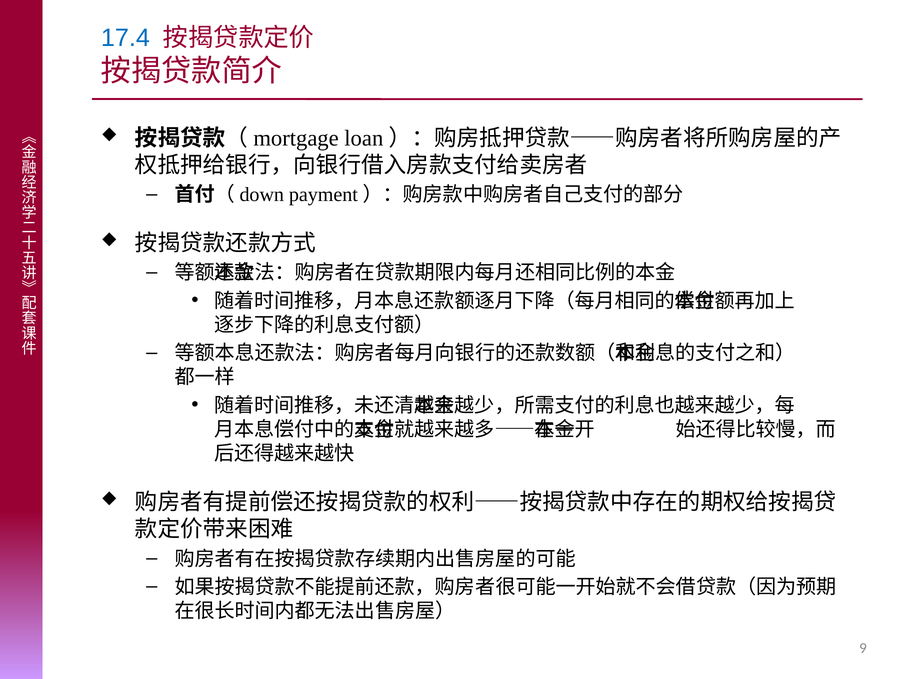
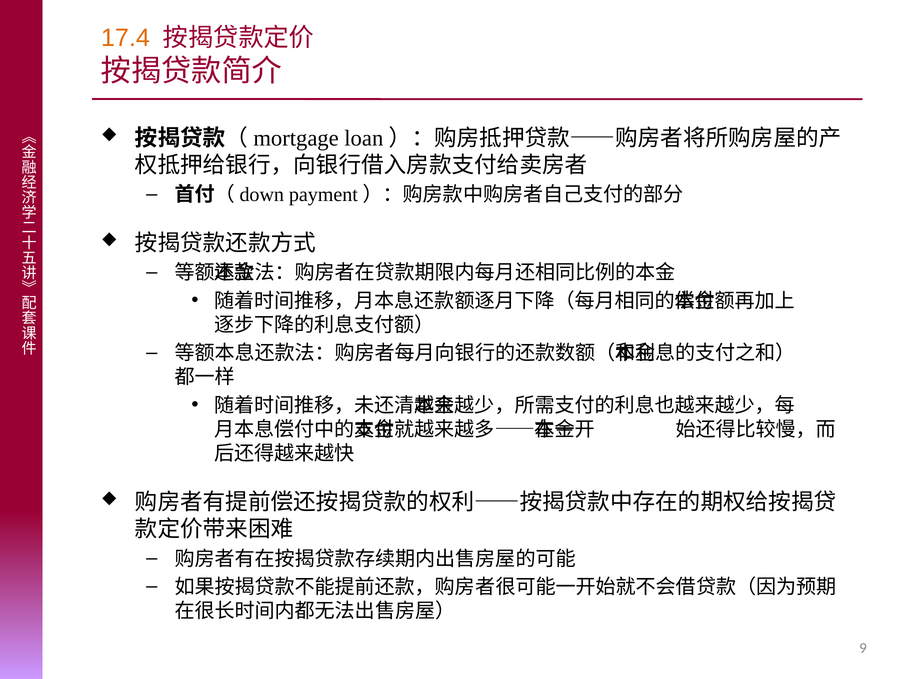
17.4 colour: blue -> orange (125, 38)
